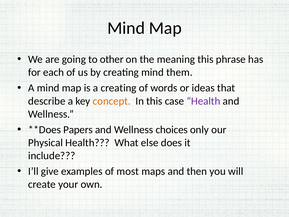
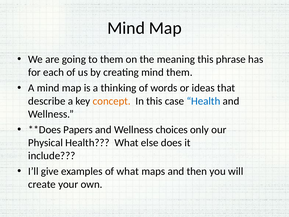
to other: other -> them (112, 59)
a creating: creating -> thinking (119, 88)
Health colour: purple -> blue (203, 101)
of most: most -> what (128, 171)
